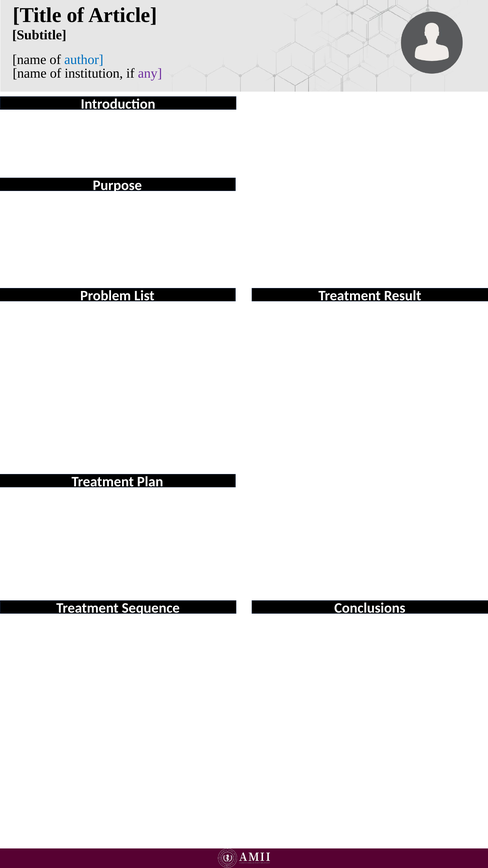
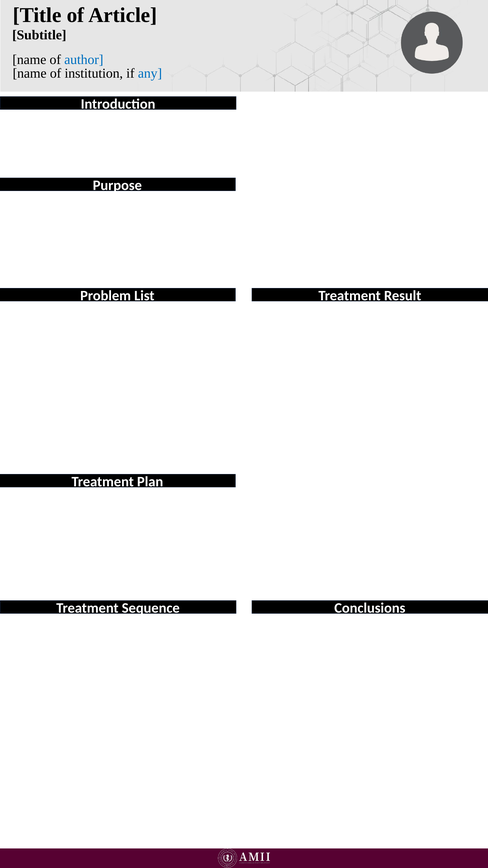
any colour: purple -> blue (150, 73)
